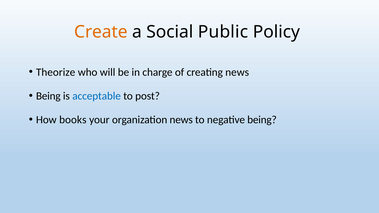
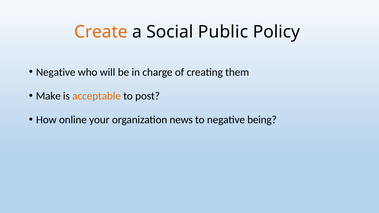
Theorize: Theorize -> Negative (56, 72)
creating news: news -> them (237, 72)
Being: Being -> Make (48, 96)
acceptable colour: blue -> orange (97, 96)
books: books -> online (73, 120)
